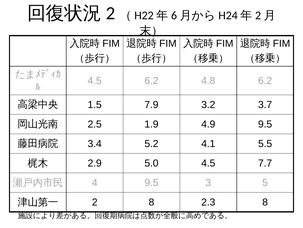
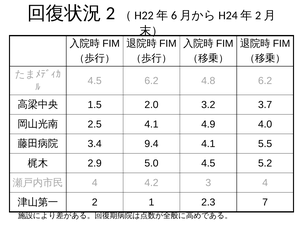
7.9: 7.9 -> 2.0 (151, 104)
2.5 1.9: 1.9 -> 4.1 (151, 124)
4.9 9.5: 9.5 -> 4.0 (265, 124)
5.2: 5.2 -> 9.4 (151, 143)
7.7: 7.7 -> 5.2 (265, 163)
4 9.5: 9.5 -> 4.2 (151, 182)
3 5: 5 -> 4 (265, 182)
2 8: 8 -> 1 (151, 202)
2.3 8: 8 -> 7 (265, 202)
